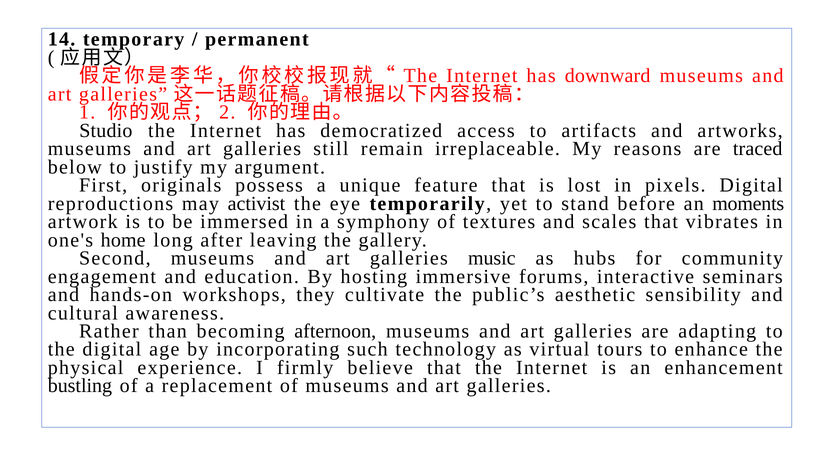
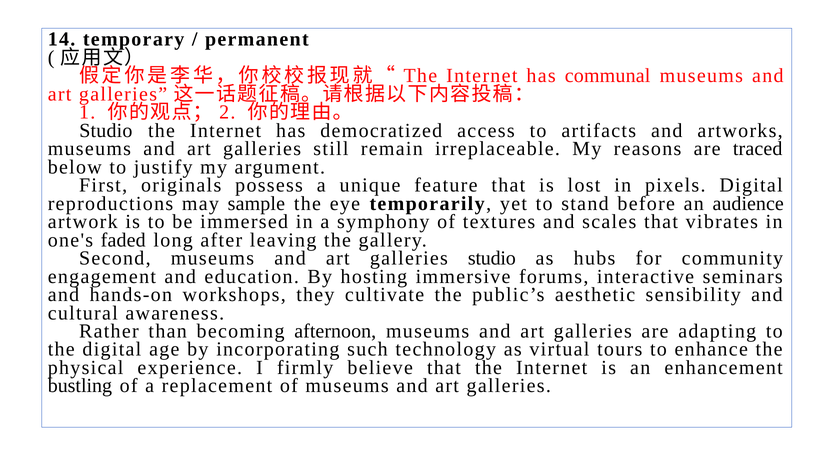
downward: downward -> communal (608, 76)
activist: activist -> sample (256, 204)
moments: moments -> audience (748, 204)
home: home -> faded (123, 240)
galleries music: music -> studio (492, 258)
